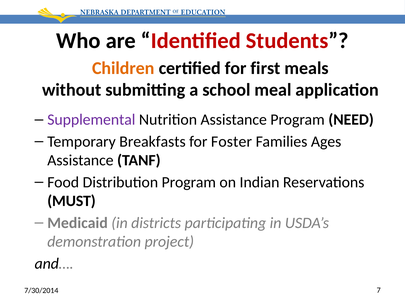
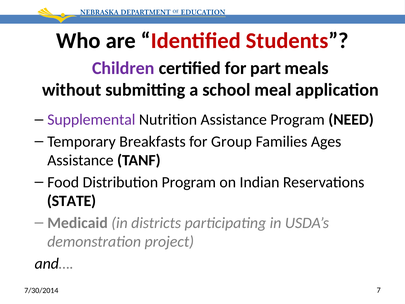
Children colour: orange -> purple (123, 68)
first: first -> part (266, 68)
Foster: Foster -> Group (231, 141)
MUST: MUST -> STATE (72, 201)
